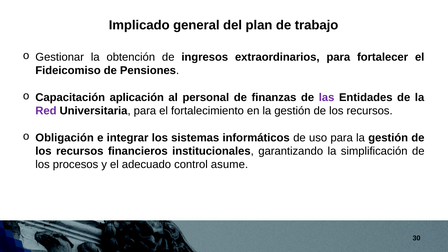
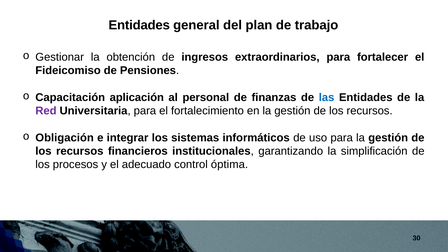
Implicado: Implicado -> Entidades (139, 25)
las colour: purple -> blue (327, 97)
asume: asume -> óptima (230, 165)
